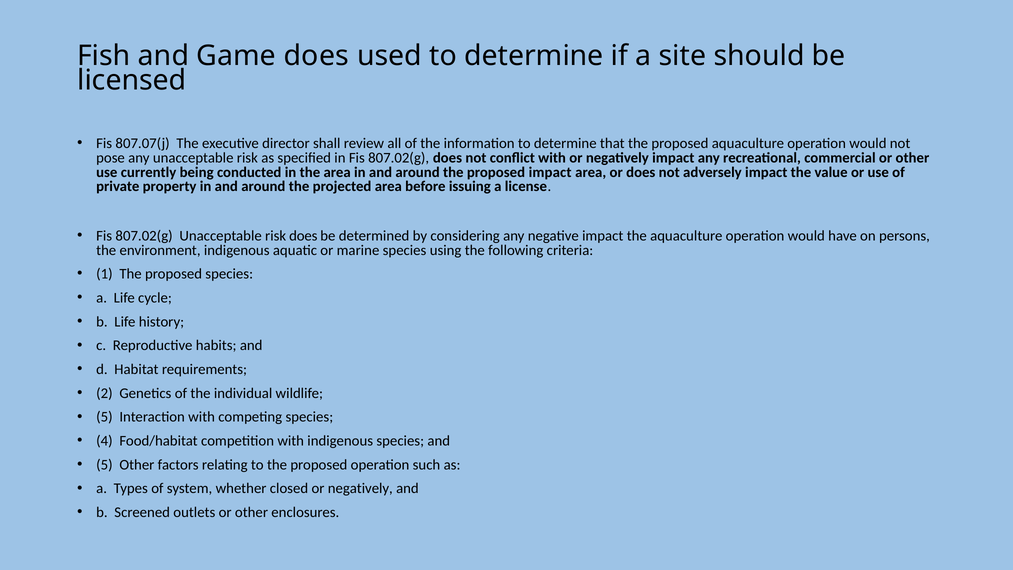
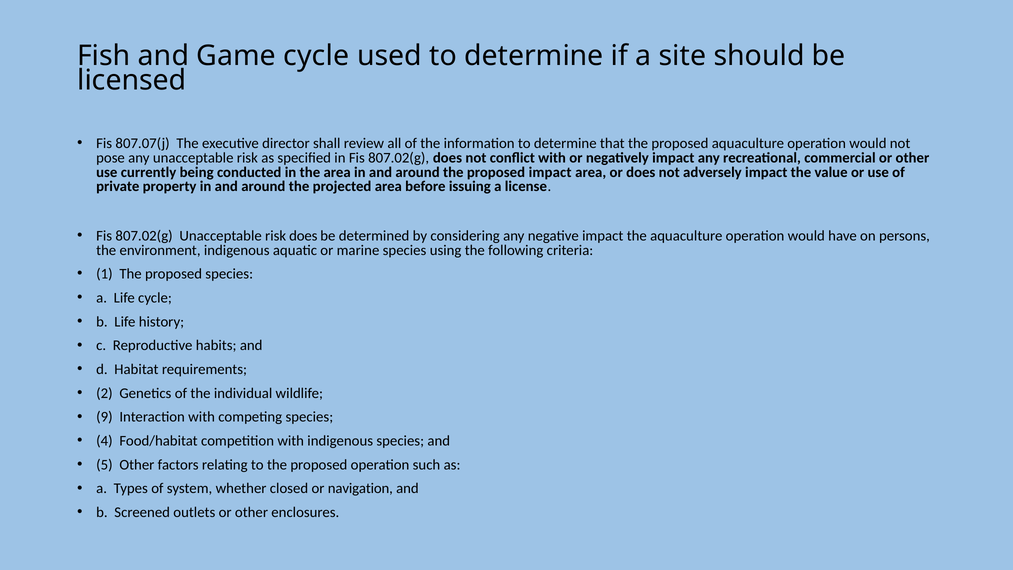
Game does: does -> cycle (316, 56)
5: 5 -> 9 (104, 417)
closed or negatively: negatively -> navigation (360, 488)
